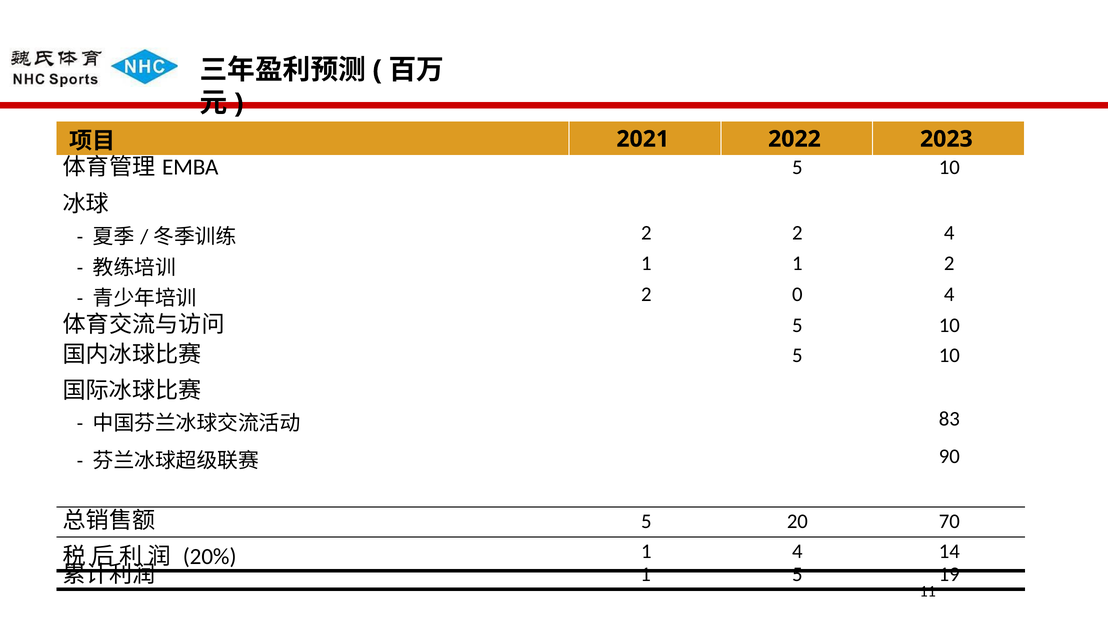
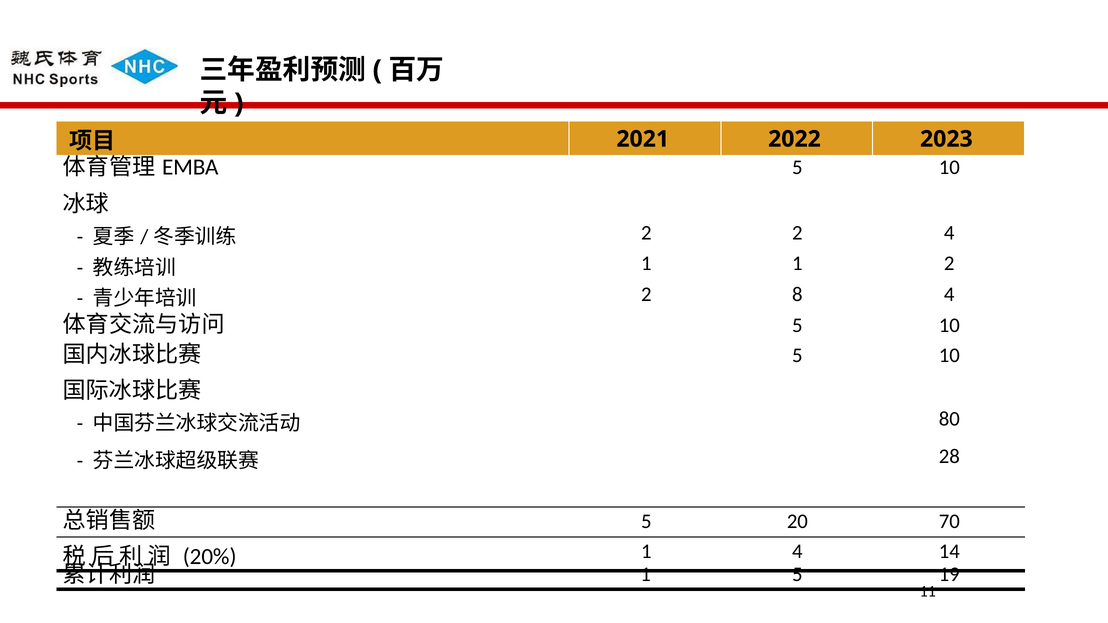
0: 0 -> 8 (797, 294)
83: 83 -> 80 (949, 419)
90: 90 -> 28 (949, 457)
